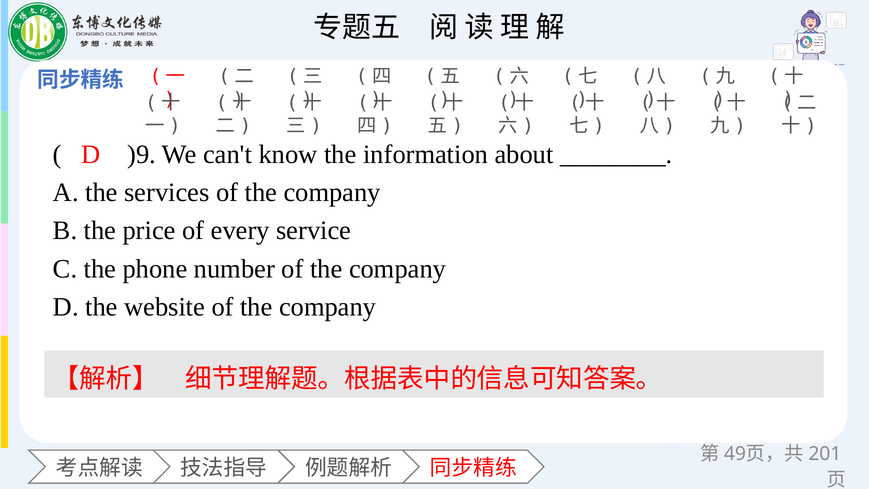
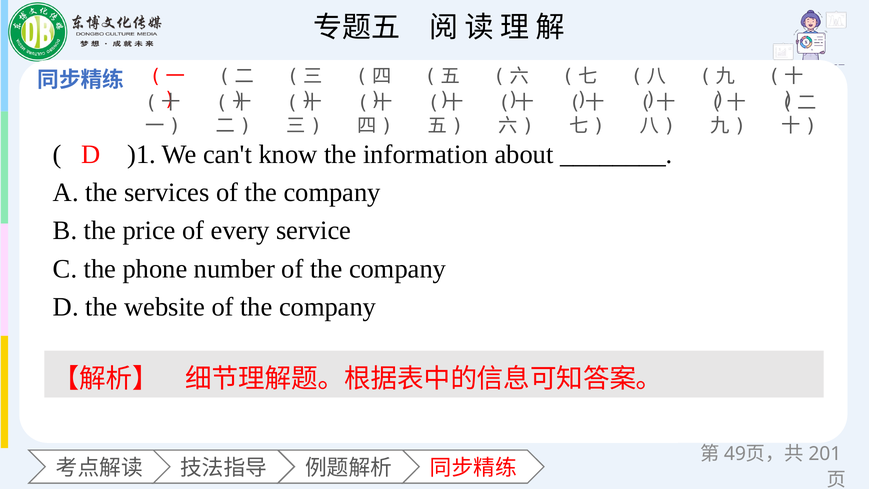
)9: )9 -> )1 (142, 154)
